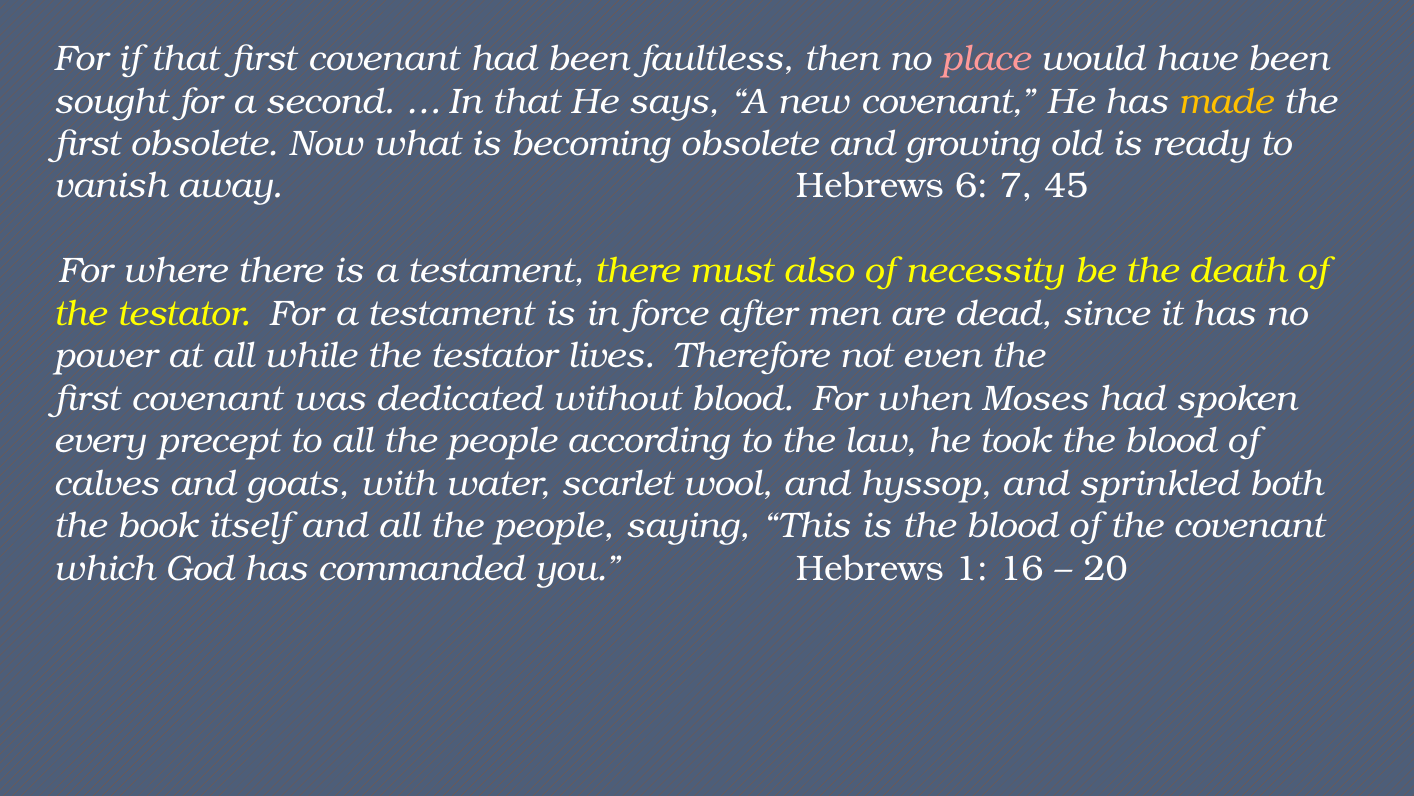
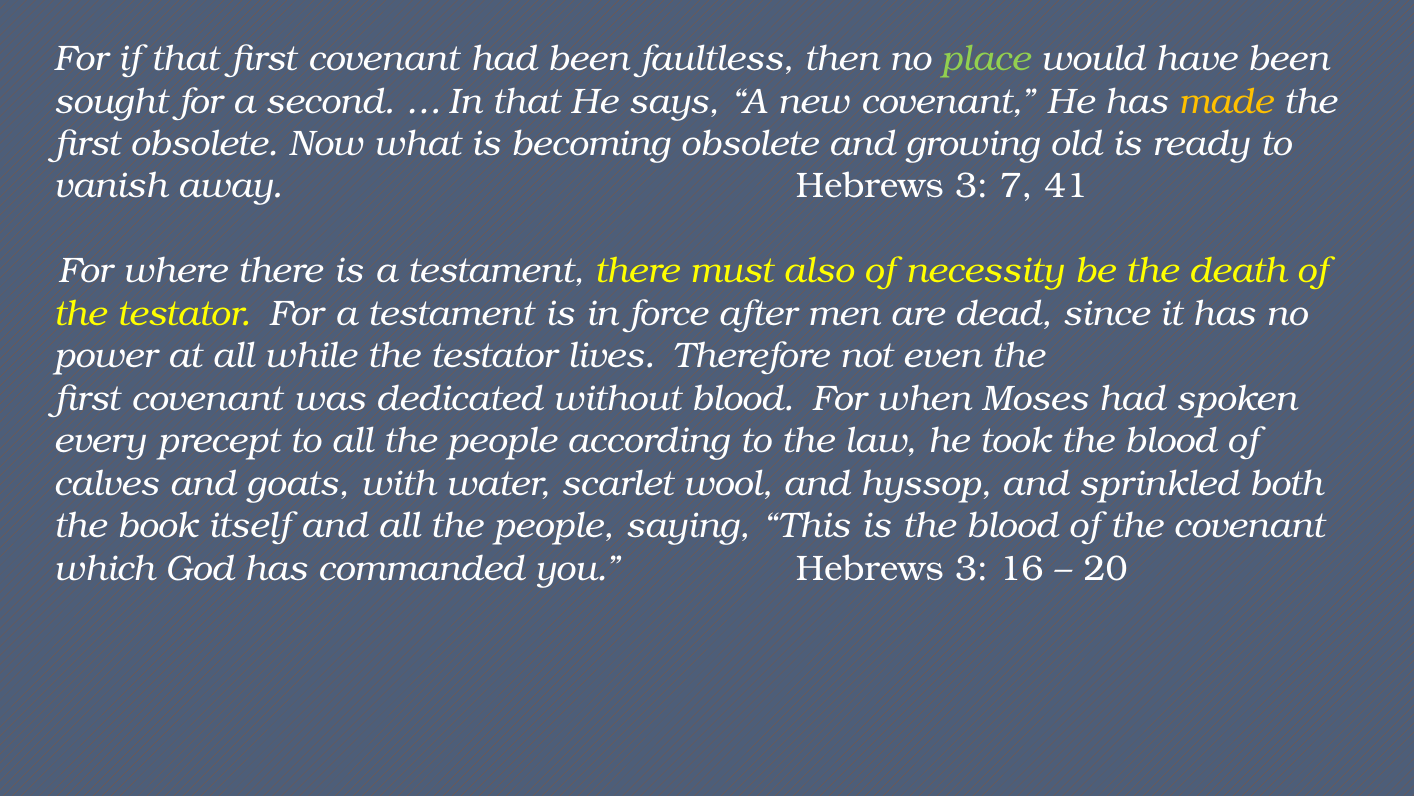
place colour: pink -> light green (986, 59)
away Hebrews 6: 6 -> 3 (972, 186)
45: 45 -> 41 (1066, 186)
you Hebrews 1: 1 -> 3 (972, 568)
